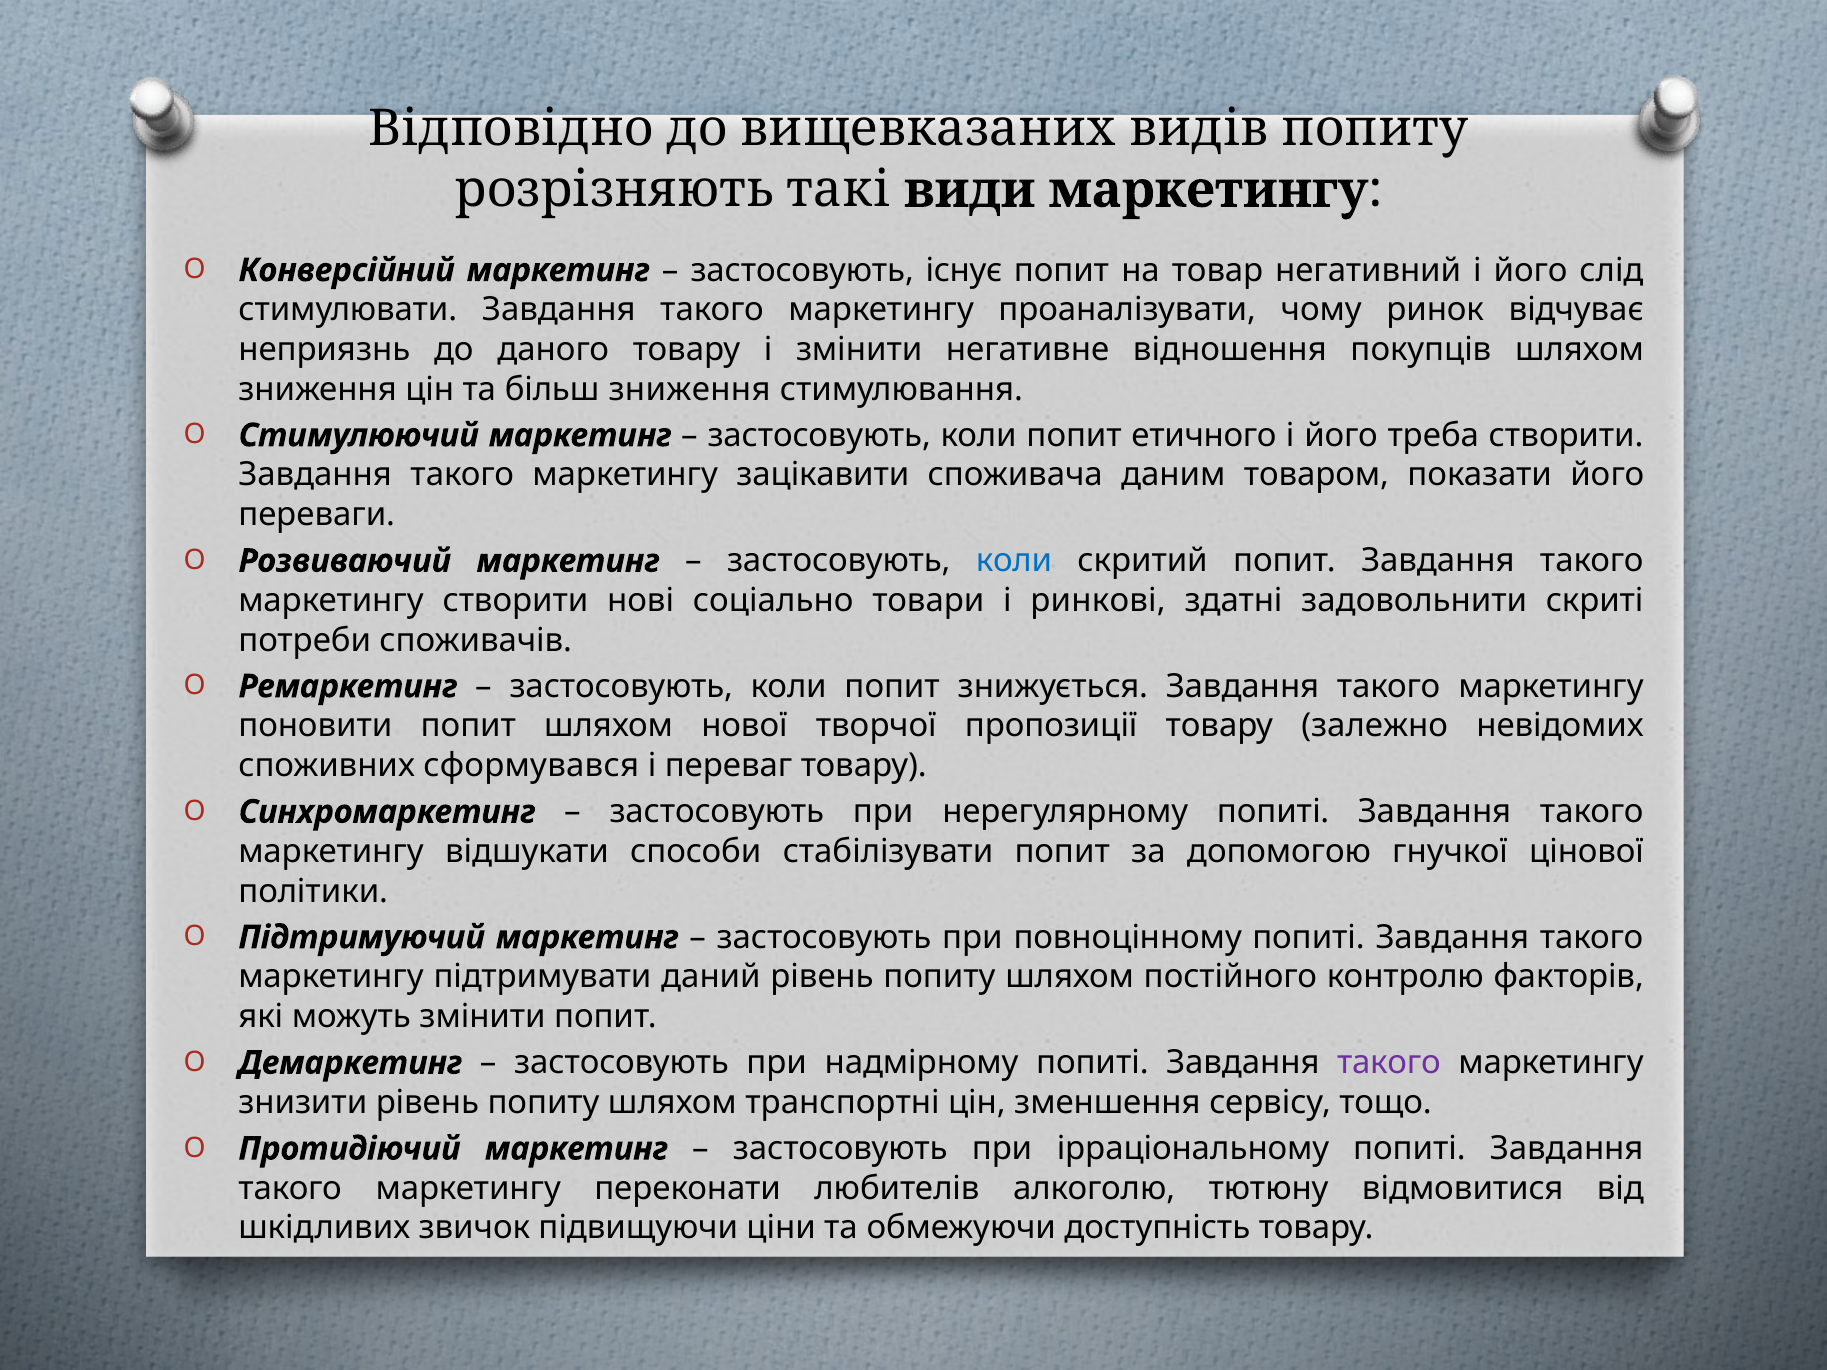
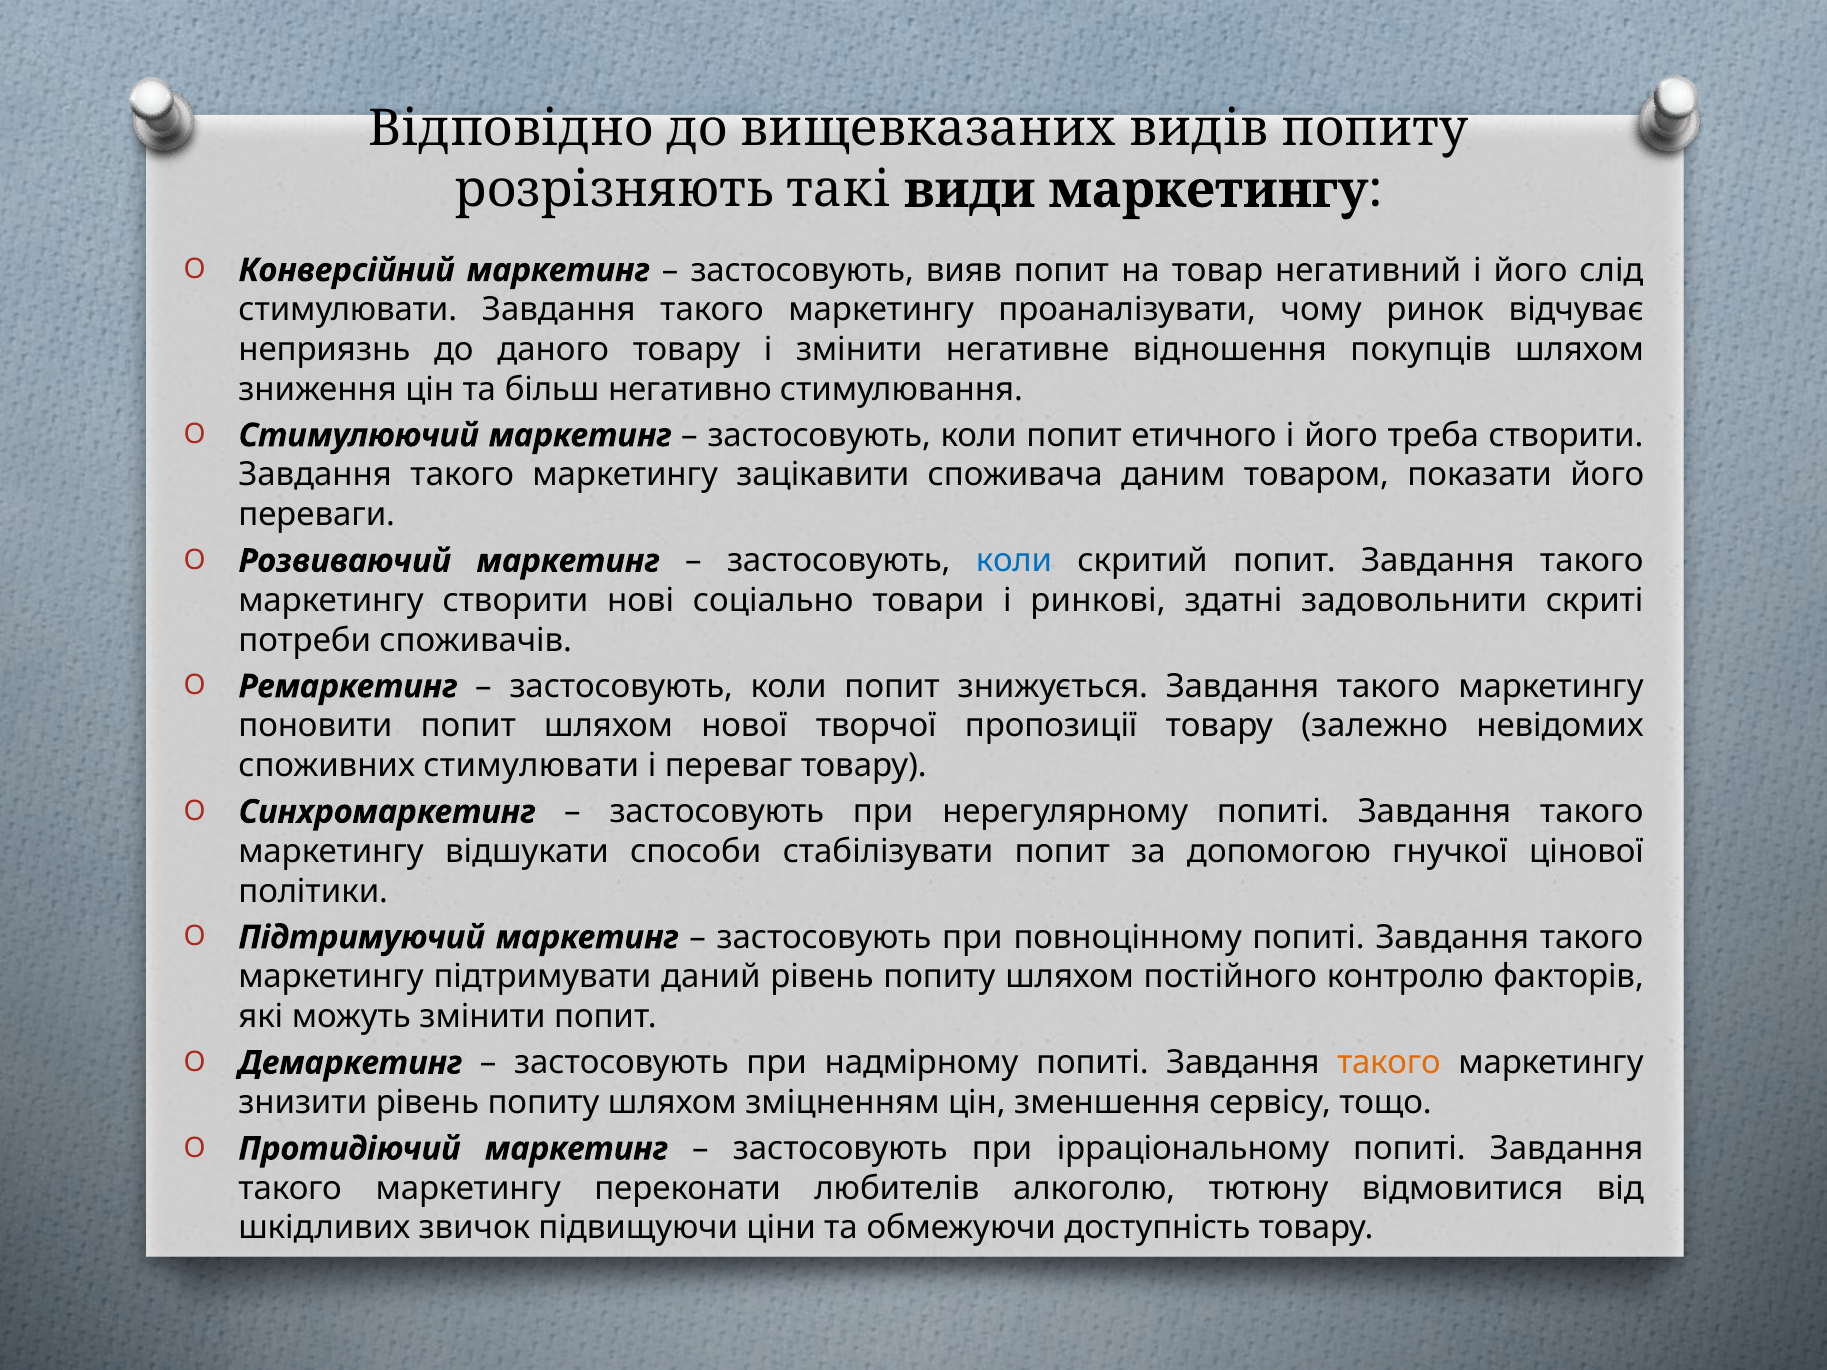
існує: існує -> вияв (964, 270)
більш зниження: зниження -> негативно (690, 389)
споживних сформувався: сформувався -> стимулювати (531, 766)
такого colour: purple -> orange (1389, 1063)
транспортні: транспортні -> зміцненням (842, 1103)
